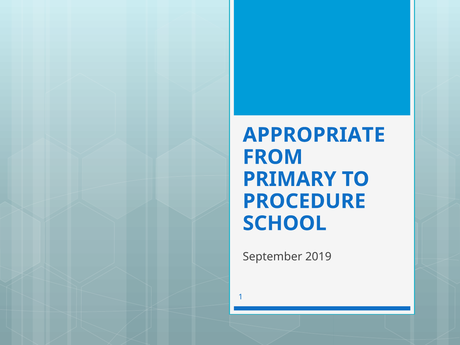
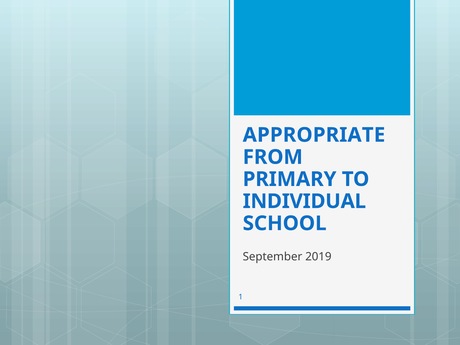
PROCEDURE: PROCEDURE -> INDIVIDUAL (304, 201)
